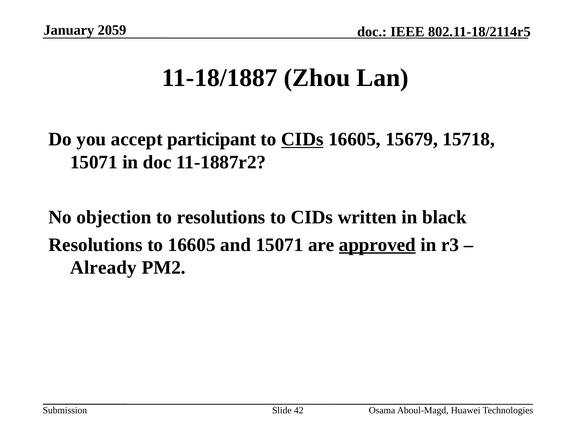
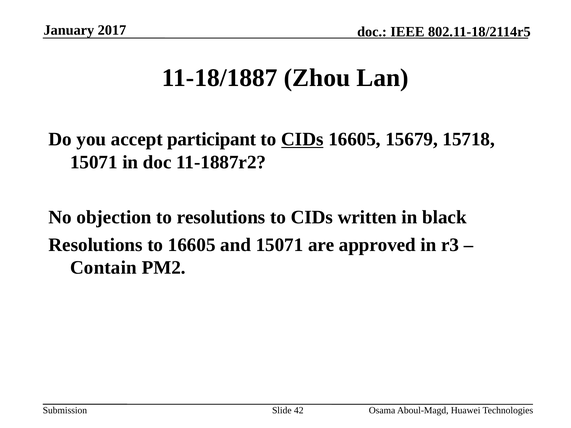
2059: 2059 -> 2017 (112, 30)
approved underline: present -> none (377, 245)
Already: Already -> Contain (103, 268)
